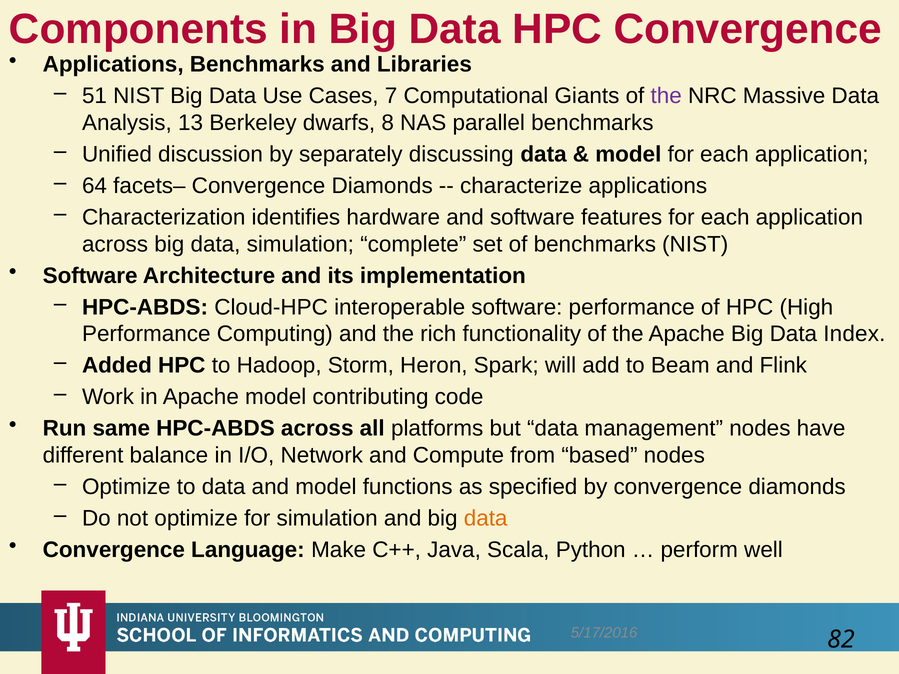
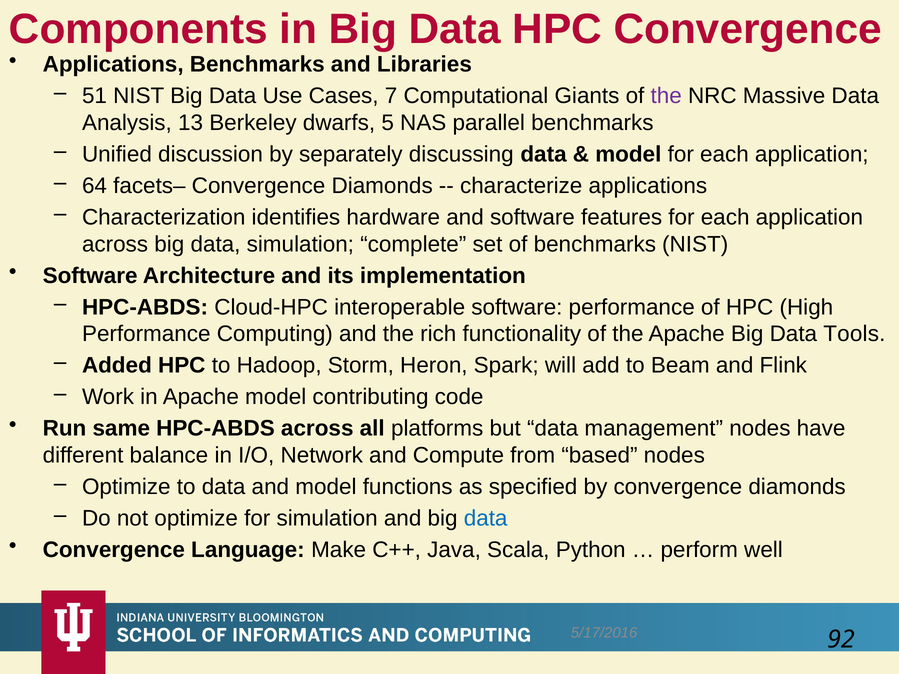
8: 8 -> 5 (388, 123)
Index: Index -> Tools (854, 334)
data colour: orange -> blue (486, 518)
82: 82 -> 92 (841, 640)
